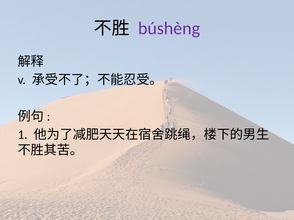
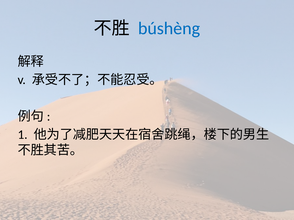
búshèng colour: purple -> blue (169, 28)
